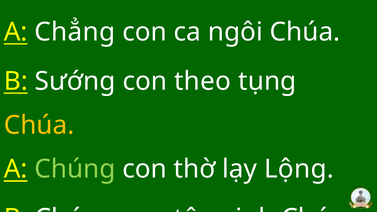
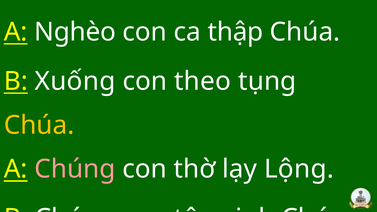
Chẳng: Chẳng -> Nghèo (75, 32)
ngôi: ngôi -> thập (235, 32)
Sướng: Sướng -> Xuống (75, 81)
Chúng colour: light green -> pink (75, 169)
